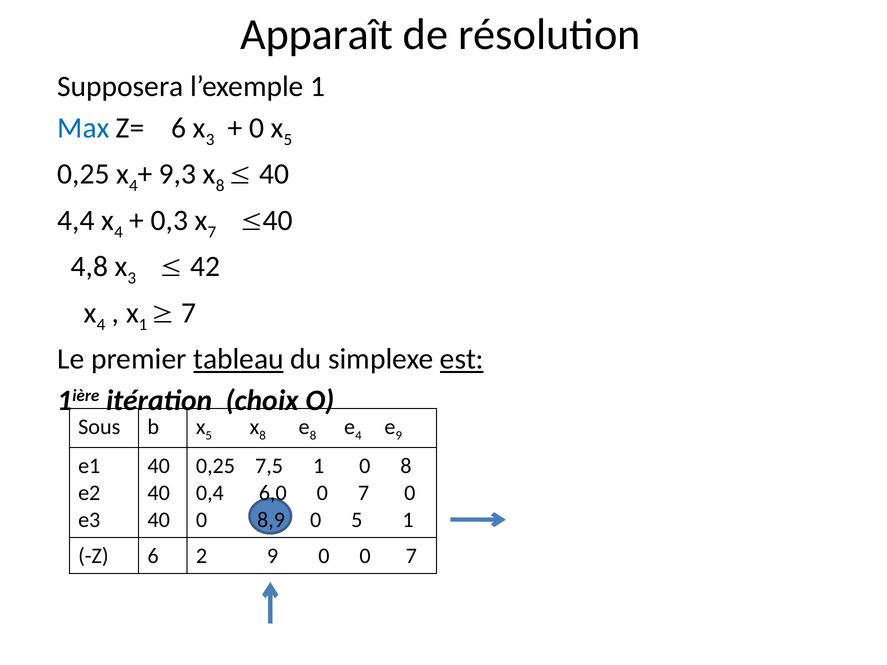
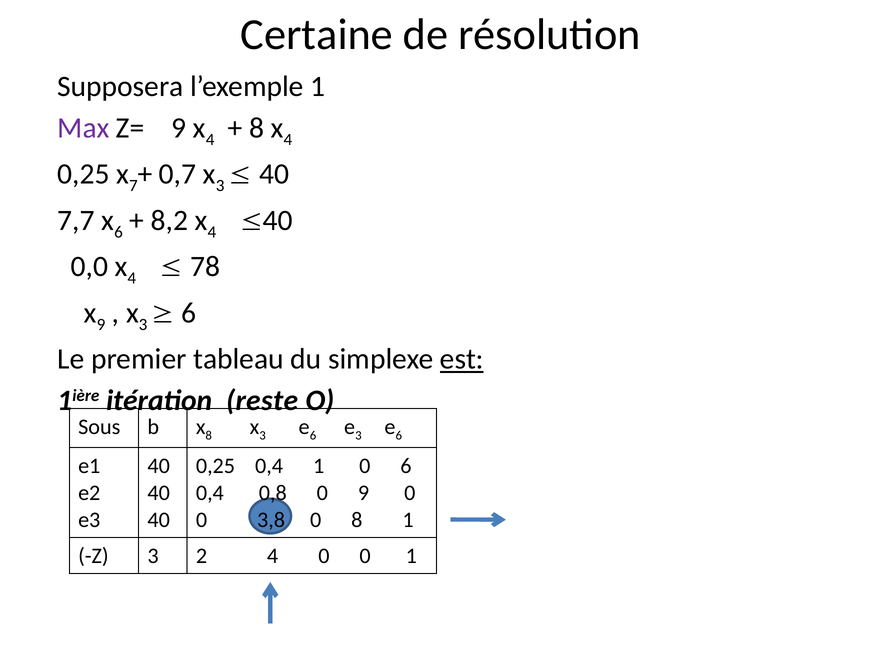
Apparaît: Apparaît -> Certaine (317, 35)
Max colour: blue -> purple (83, 128)
Z= 6: 6 -> 9 (179, 128)
3: 3 -> 4 (210, 140)
0: 0 -> 8 (257, 128)
5: 5 -> 4 (288, 140)
4: 4 -> 7 (133, 186)
9,3: 9,3 -> 0,7 (178, 174)
8: 8 -> 3 (220, 186)
4,4: 4,4 -> 7,7 (76, 221)
4: 4 -> 6 (118, 232)
0,3: 0,3 -> 8,2 (169, 221)
7: 7 -> 4 (212, 232)
4,8: 4,8 -> 0,0 (89, 267)
3: 3 -> 4 (132, 278)
42: 42 -> 78 (205, 267)
4: 4 -> 9 (101, 325)
1: 1 -> 3 (143, 325)
7: 7 -> 6 (189, 313)
tableau underline: present -> none (239, 359)
choix: choix -> reste (262, 401)
5: 5 -> 8 (209, 436)
8: 8 -> 3 (263, 436)
8: 8 -> 6 (313, 436)
4: 4 -> 3 (358, 436)
9: 9 -> 6 (399, 436)
0,25 7,5: 7,5 -> 0,4 (269, 466)
0 8: 8 -> 6 (406, 466)
6,0: 6,0 -> 0,8 (273, 493)
7: 7 -> 9 (364, 493)
8,9: 8,9 -> 3,8 (271, 520)
0 5: 5 -> 8 (357, 520)
Z 6: 6 -> 3 (153, 556)
2 9: 9 -> 4 (273, 556)
0 0 7: 7 -> 1 (411, 556)
